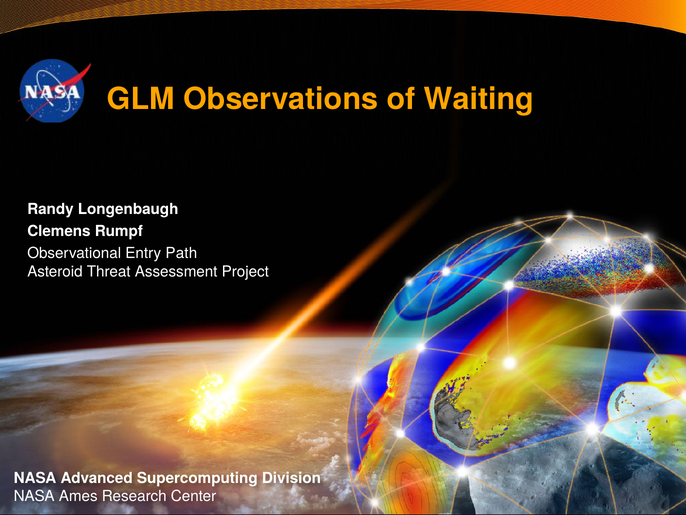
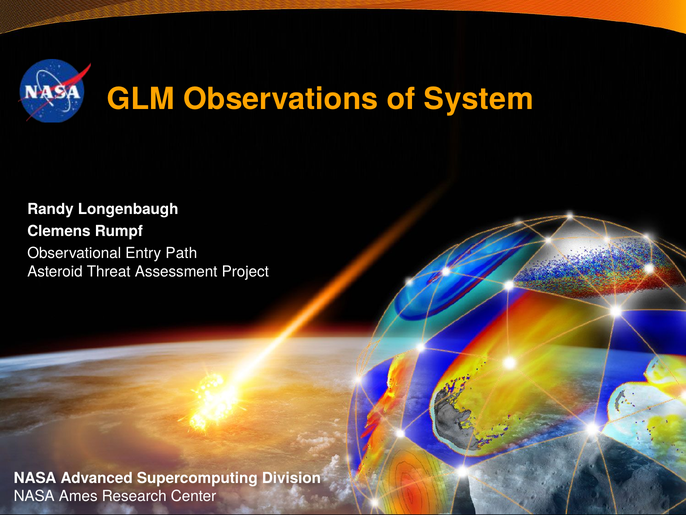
Waiting: Waiting -> System (479, 99)
